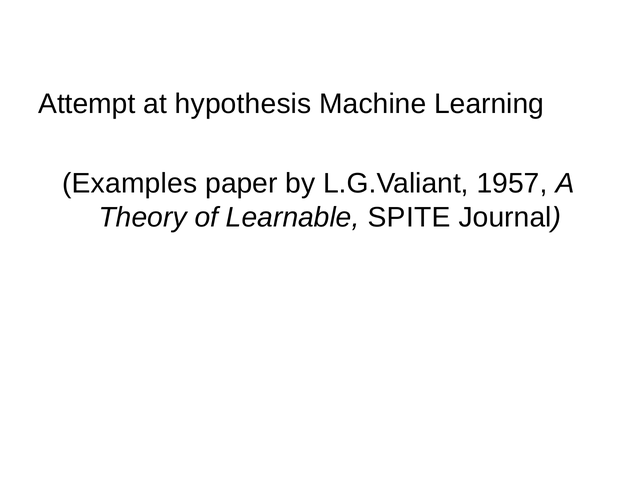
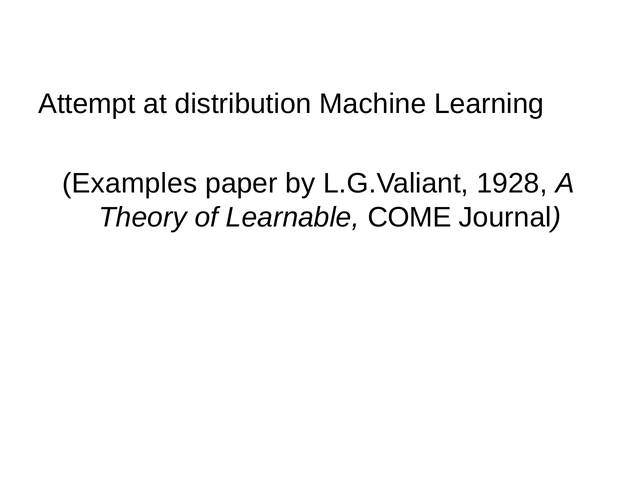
hypothesis: hypothesis -> distribution (243, 104)
1957: 1957 -> 1928 (512, 183)
SPITE: SPITE -> COME (409, 217)
